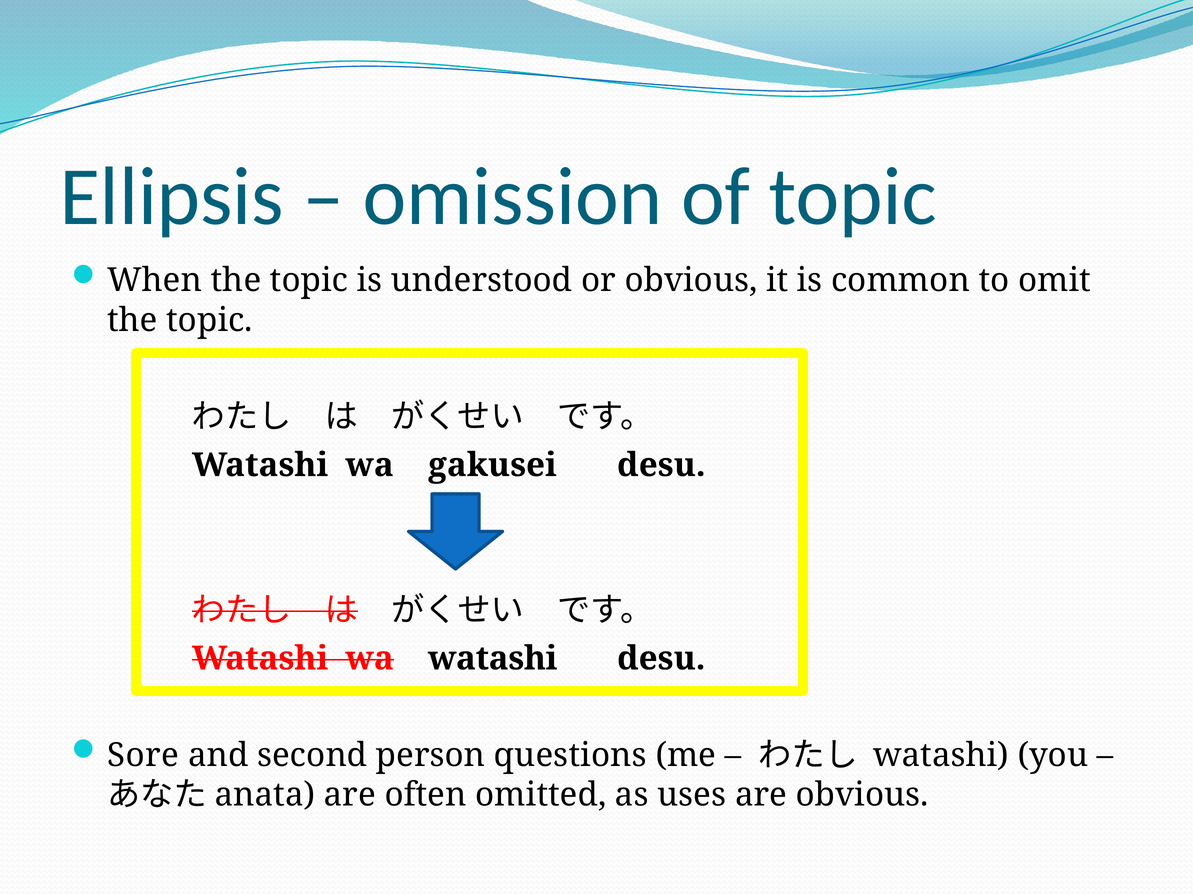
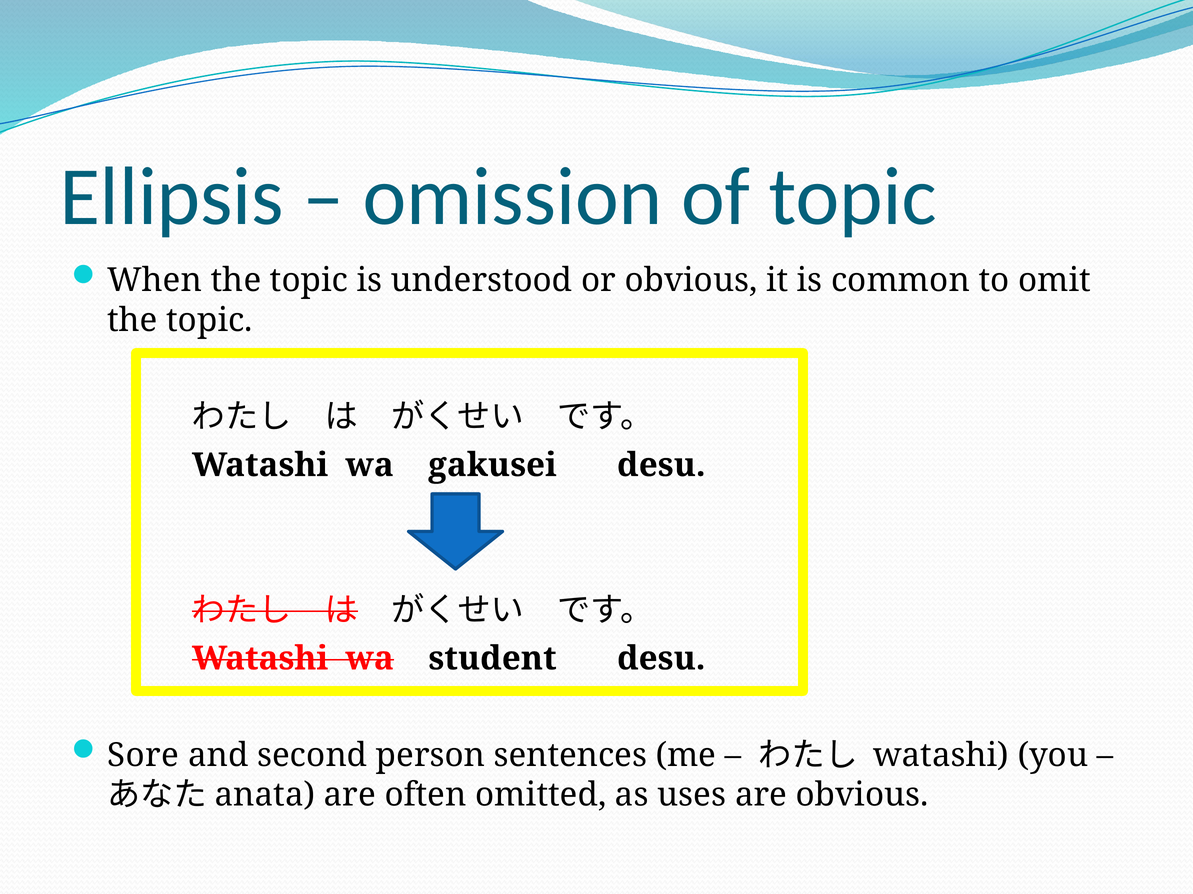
wa watashi: watashi -> student (492, 659)
questions: questions -> sentences (571, 756)
